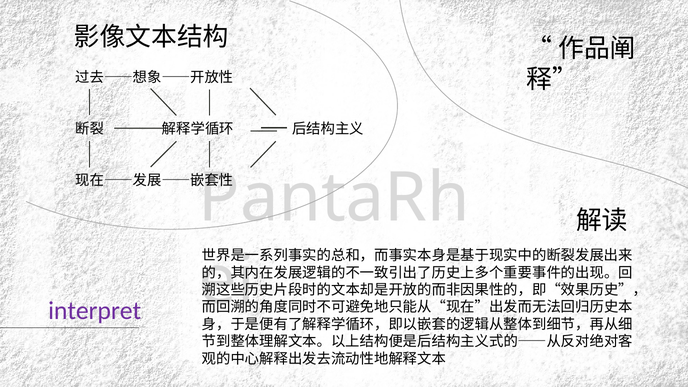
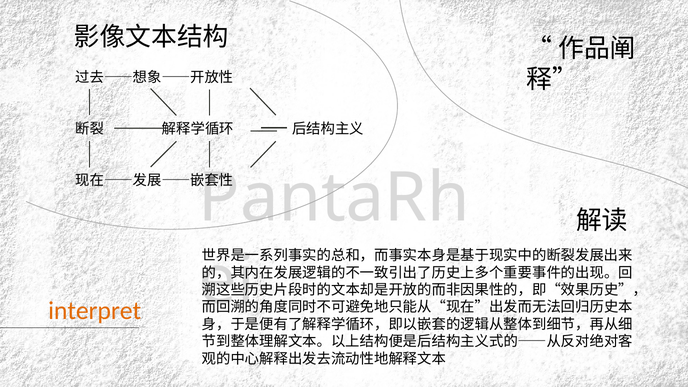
interpret colour: purple -> orange (95, 311)
